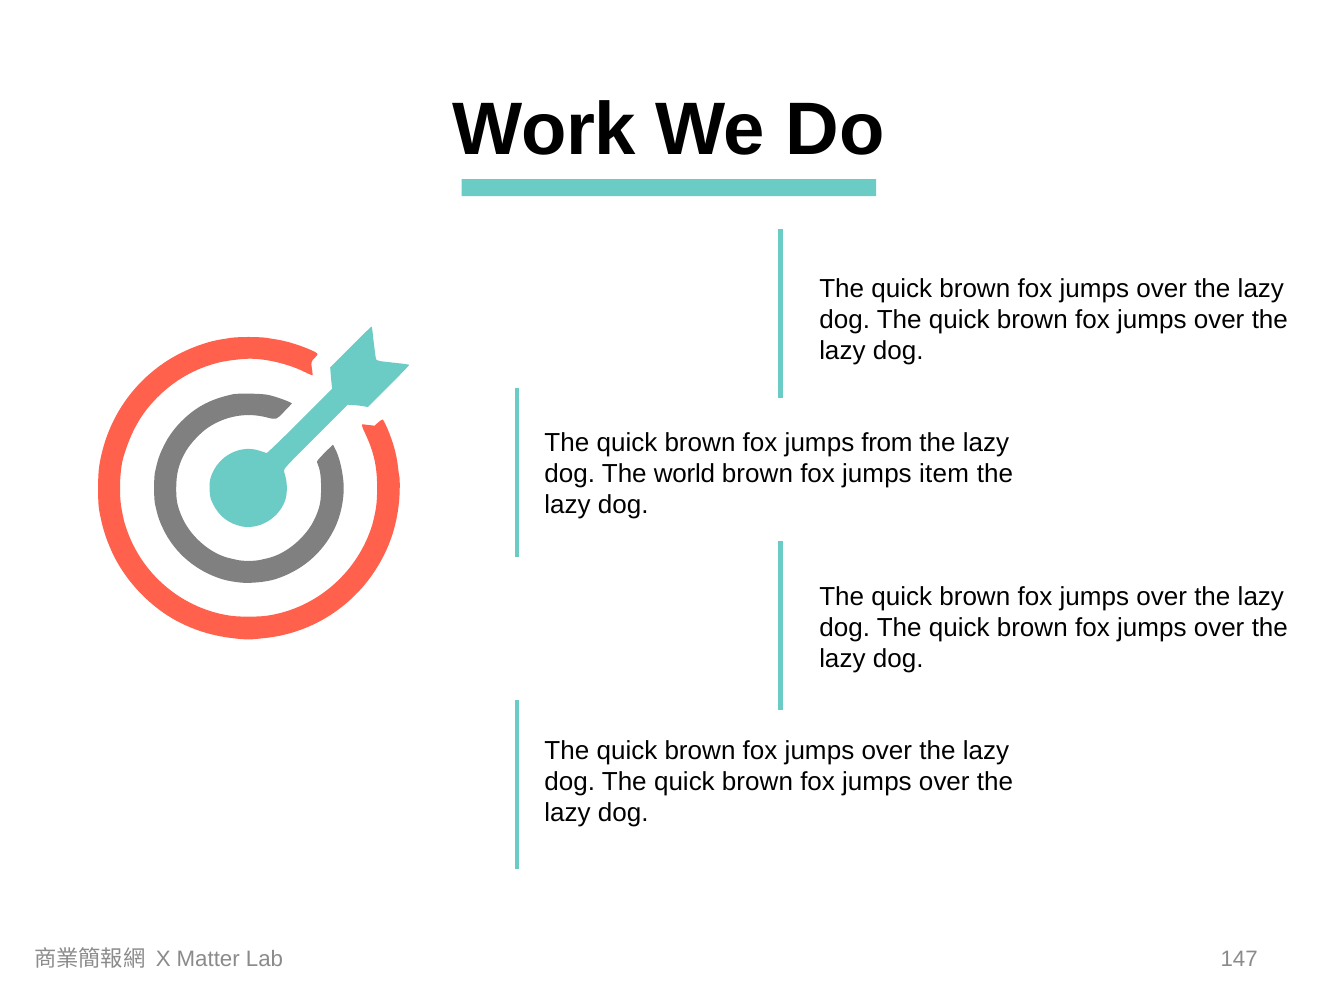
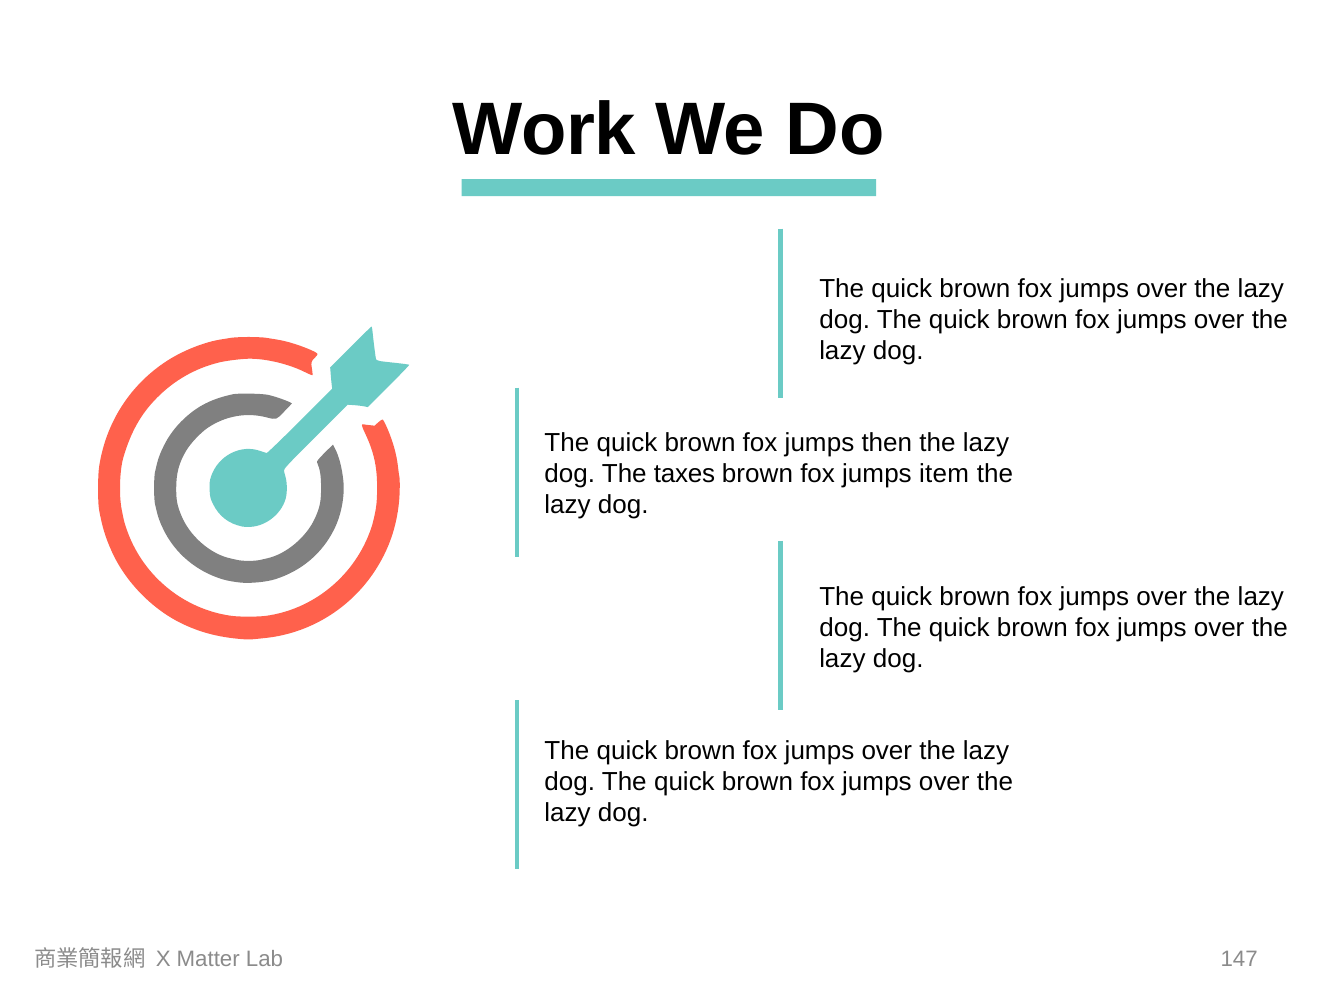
from: from -> then (887, 443)
world: world -> taxes (685, 474)
